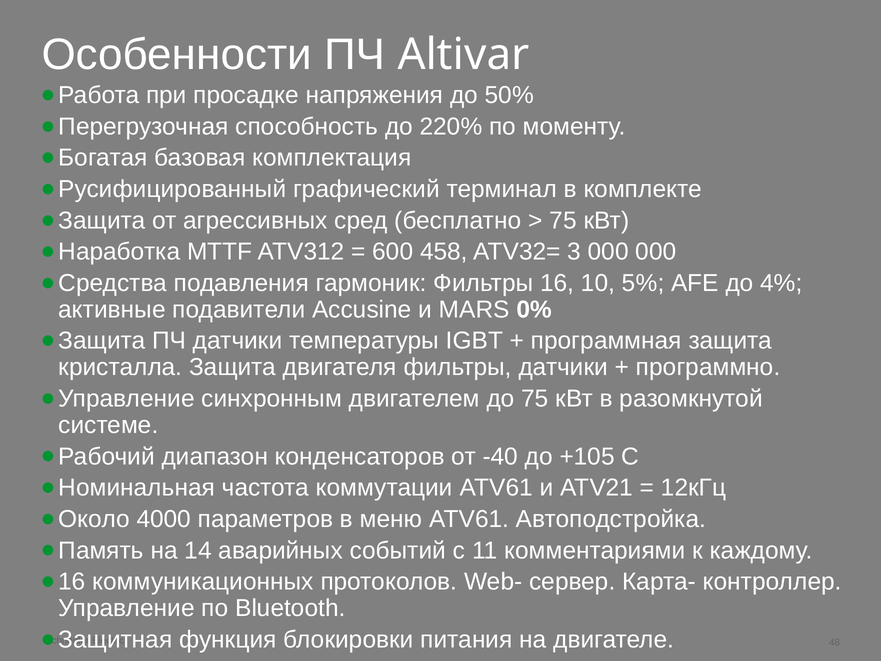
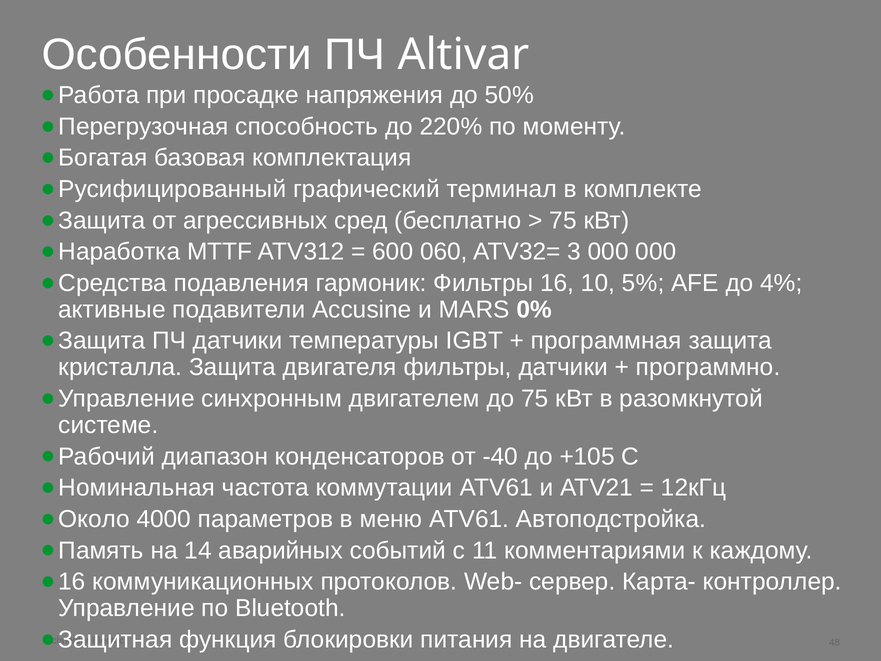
458: 458 -> 060 (444, 252)
